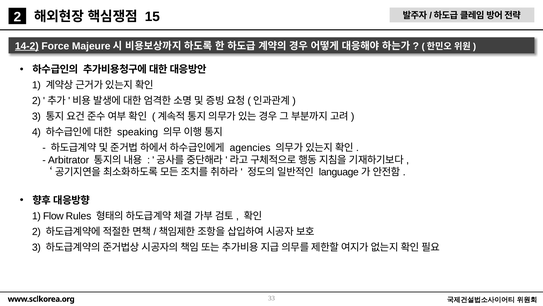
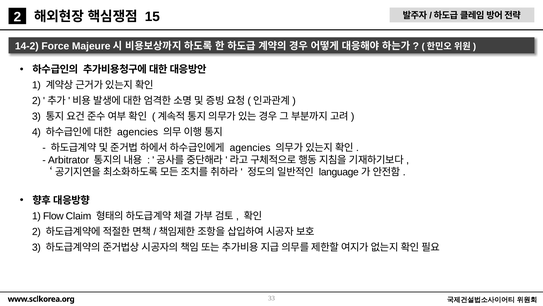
14-2 underline: present -> none (27, 46)
speaking: speaking -> agencies (138, 132)
Rules: Rules -> Claim (78, 216)
